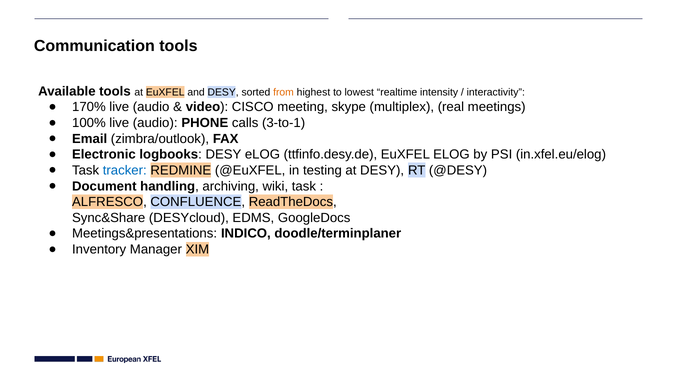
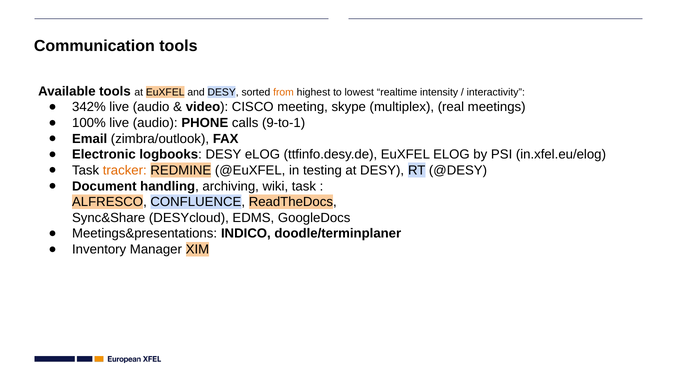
170%: 170% -> 342% (89, 107)
3-to-1: 3-to-1 -> 9-to-1 (284, 123)
tracker colour: blue -> orange (125, 170)
